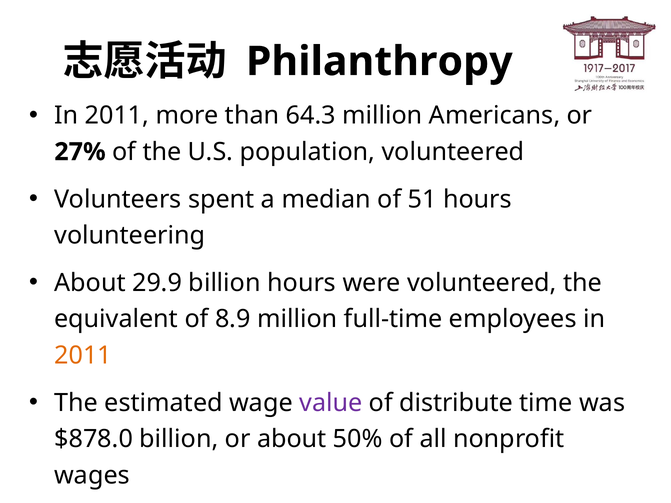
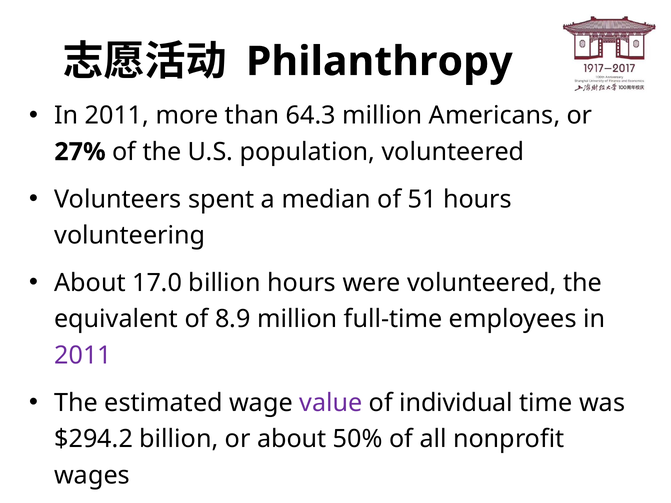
29.9: 29.9 -> 17.0 (157, 283)
2011 colour: orange -> purple (83, 356)
distribute: distribute -> individual (456, 403)
$878.0: $878.0 -> $294.2 (94, 439)
